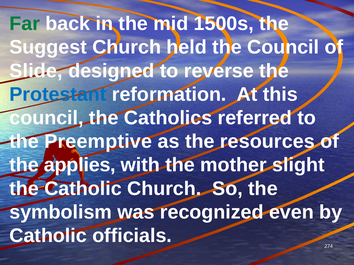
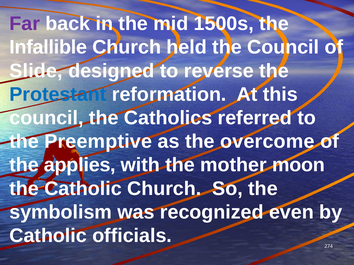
Far colour: green -> purple (25, 24)
Suggest: Suggest -> Infallible (48, 47)
resources: resources -> overcome (267, 142)
slight: slight -> moon (298, 165)
